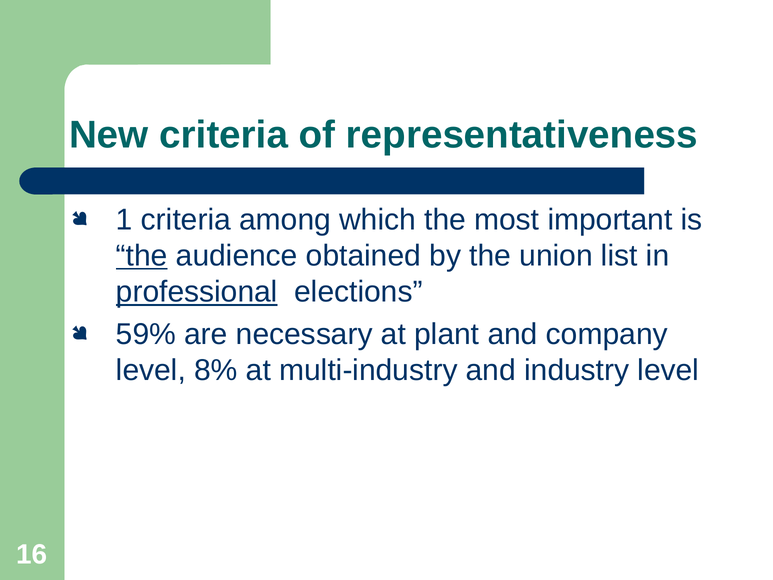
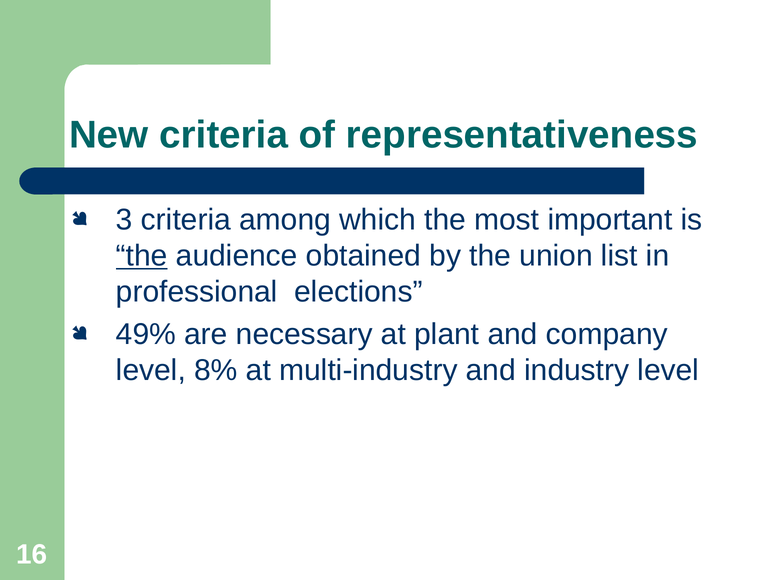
1: 1 -> 3 (124, 220)
professional underline: present -> none (197, 292)
59%: 59% -> 49% (146, 334)
